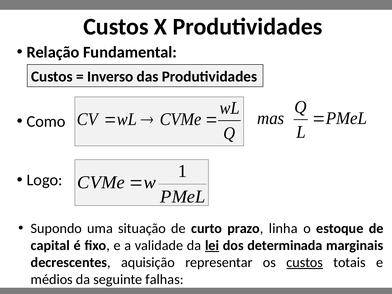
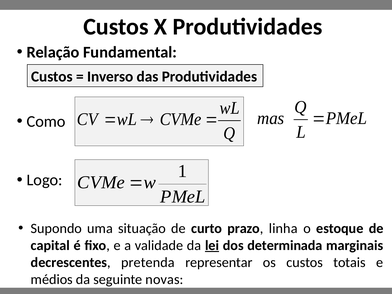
aquisição: aquisição -> pretenda (148, 262)
custos underline: present -> none (305, 262)
falhas: falhas -> novas (164, 279)
